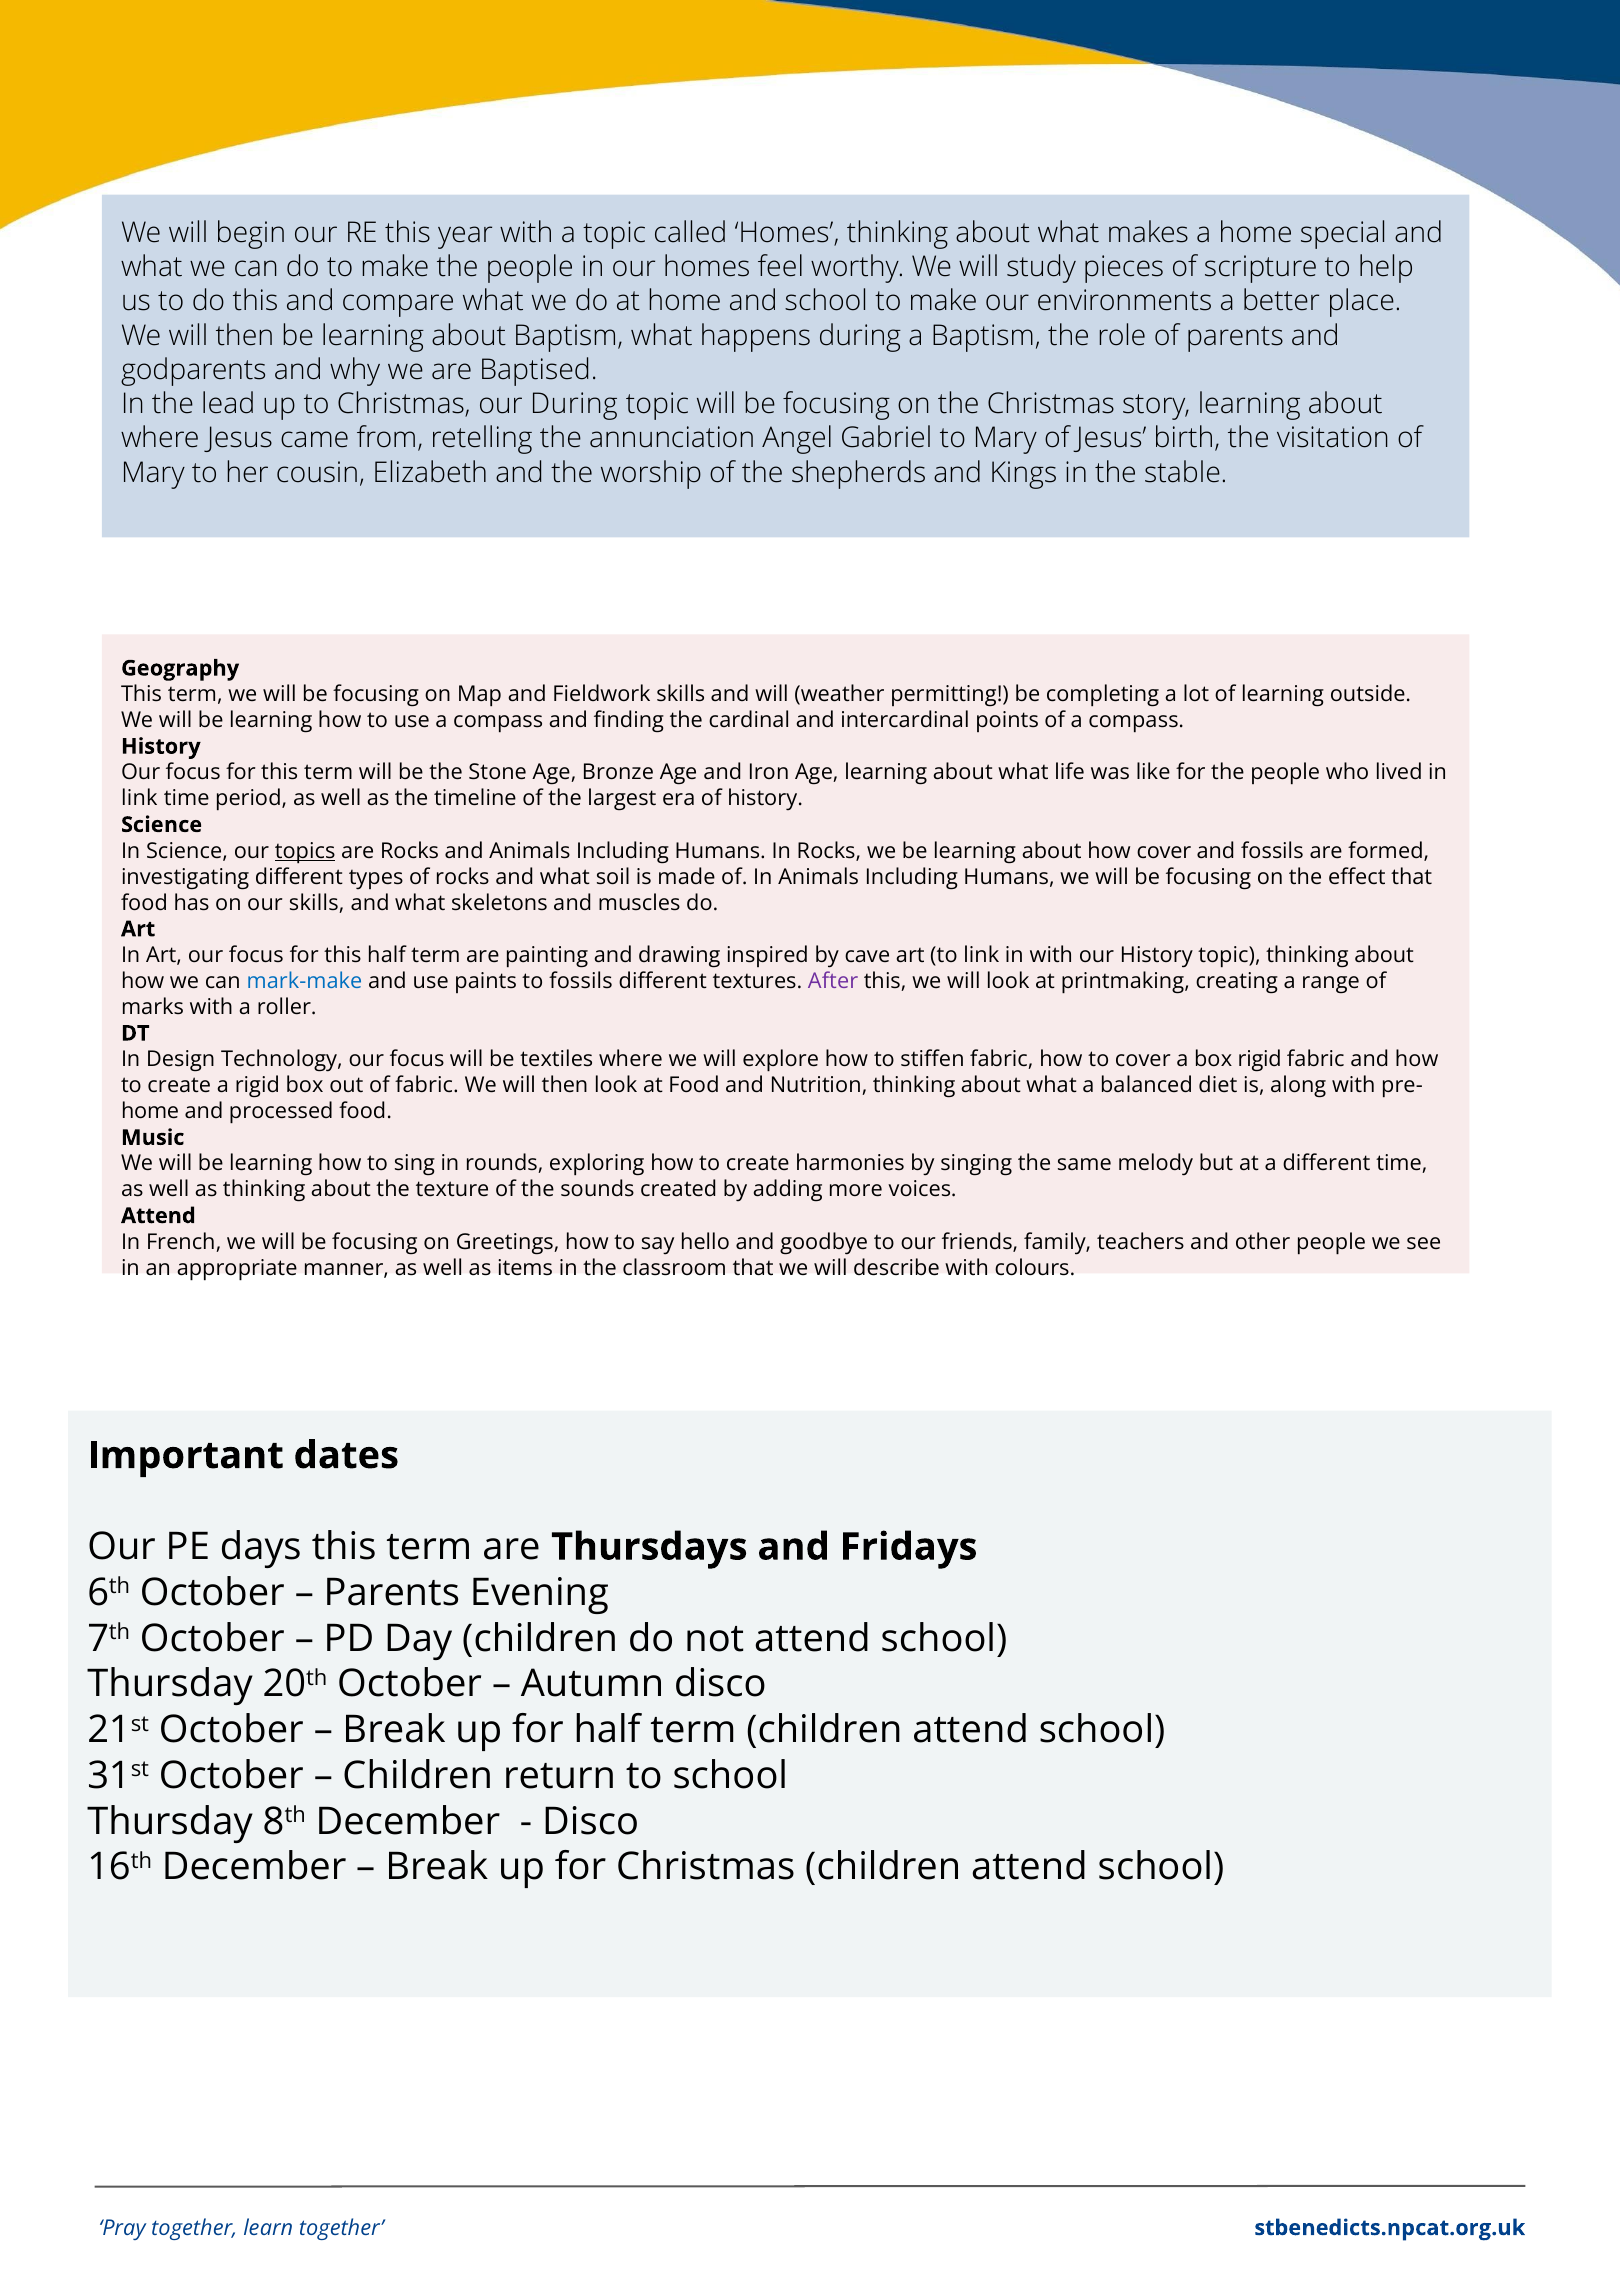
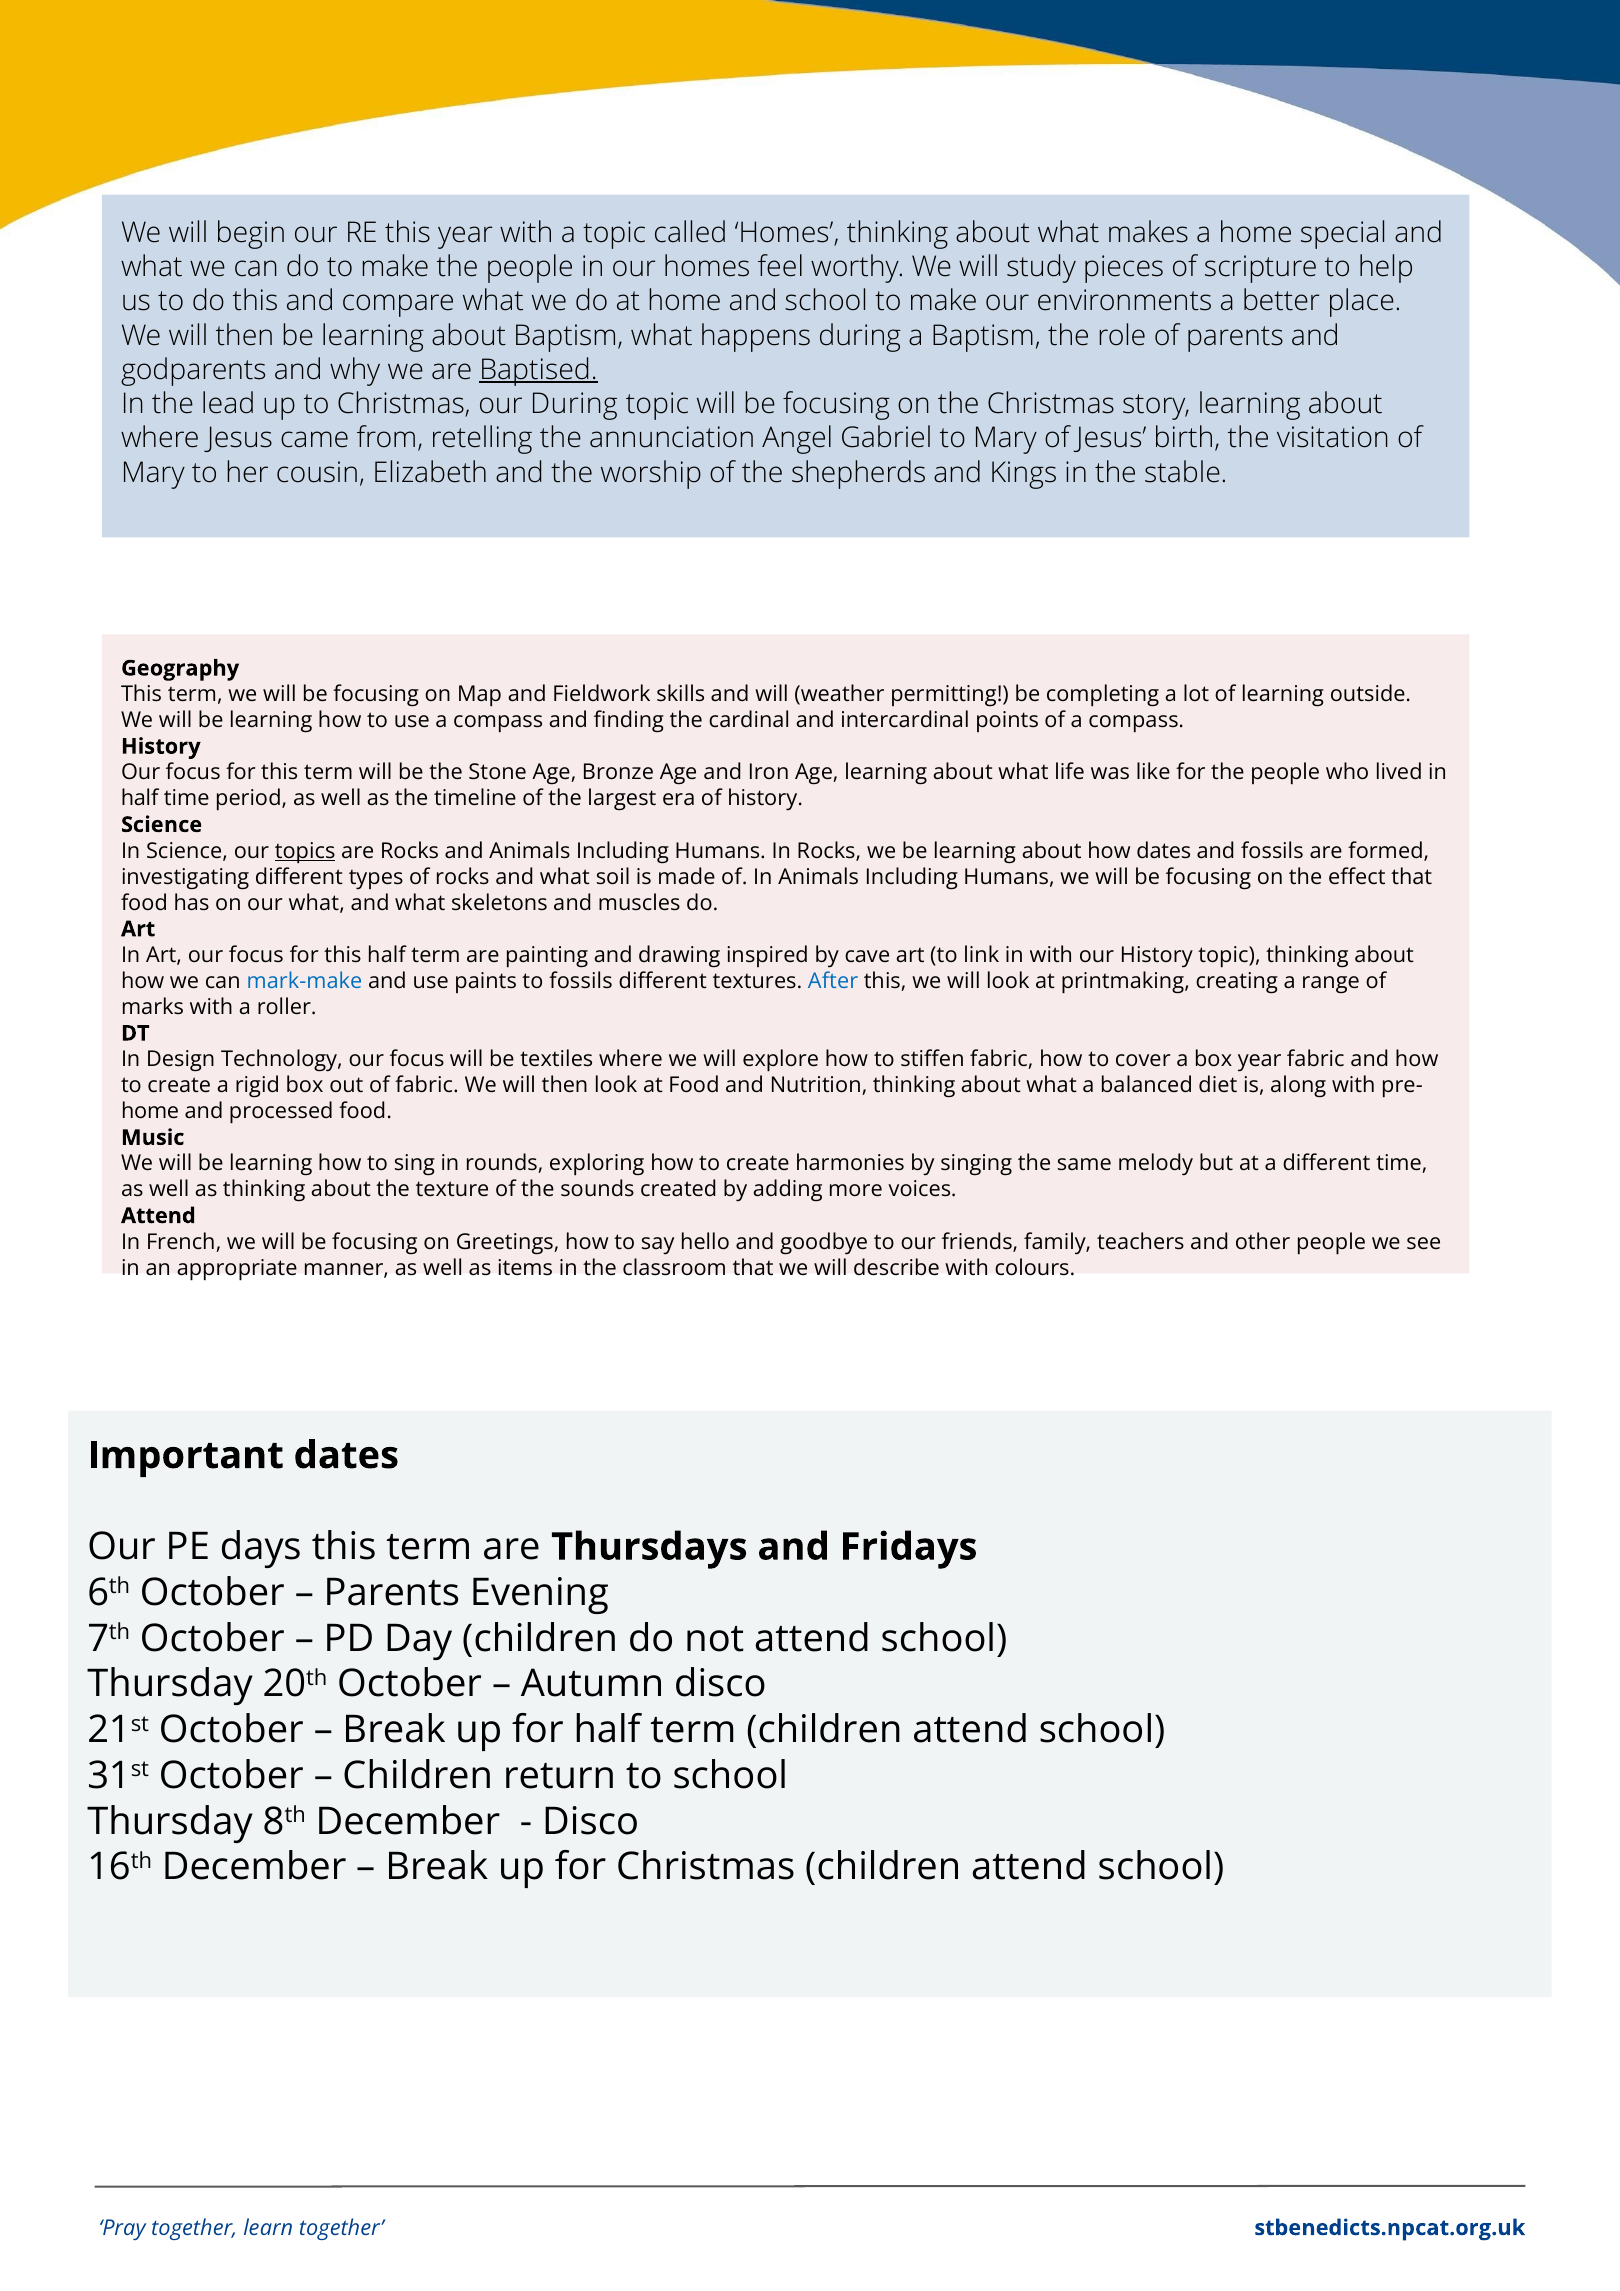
Baptised underline: none -> present (538, 370)
link: link -> half (140, 799)
how cover: cover -> dates (1164, 851)
our skills: skills -> what (317, 903)
After colour: purple -> blue (833, 981)
box rigid: rigid -> year (1260, 1060)
